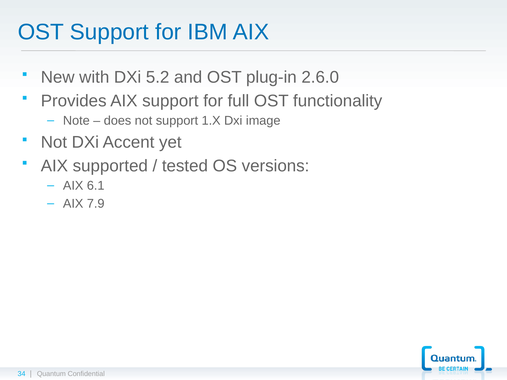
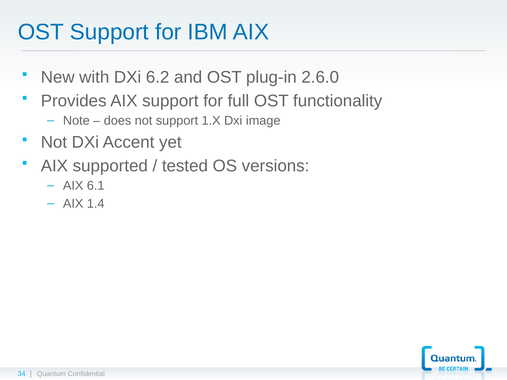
5.2: 5.2 -> 6.2 (158, 77)
7.9: 7.9 -> 1.4 (96, 204)
